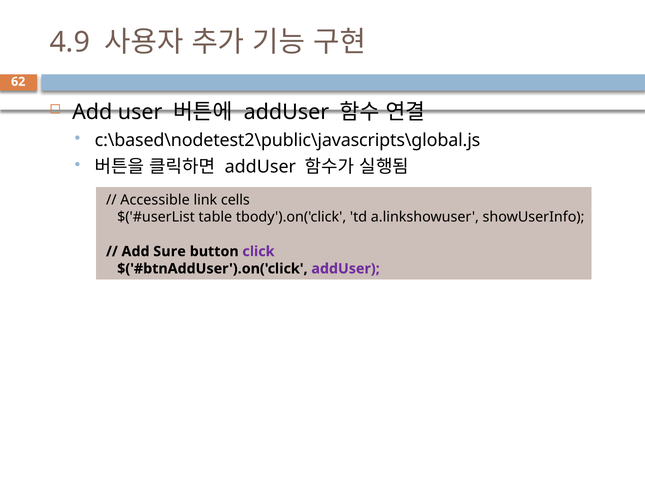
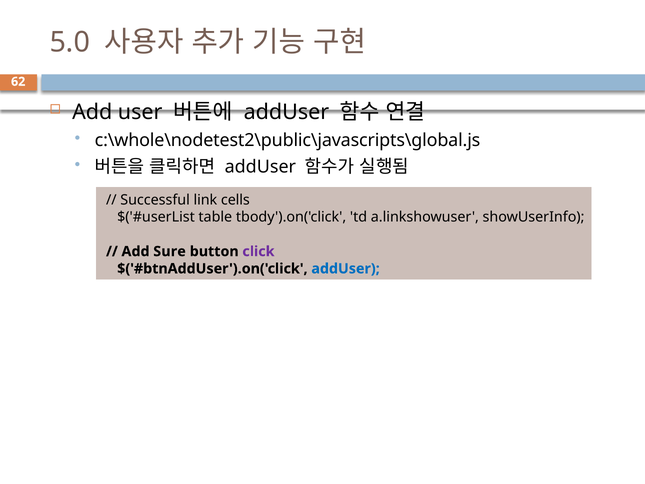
4.9: 4.9 -> 5.0 (70, 42)
c:\based\nodetest2\public\javascripts\global.js: c:\based\nodetest2\public\javascripts\global.js -> c:\whole\nodetest2\public\javascripts\global.js (288, 140)
Accessible: Accessible -> Successful (155, 200)
addUser colour: purple -> blue (346, 269)
